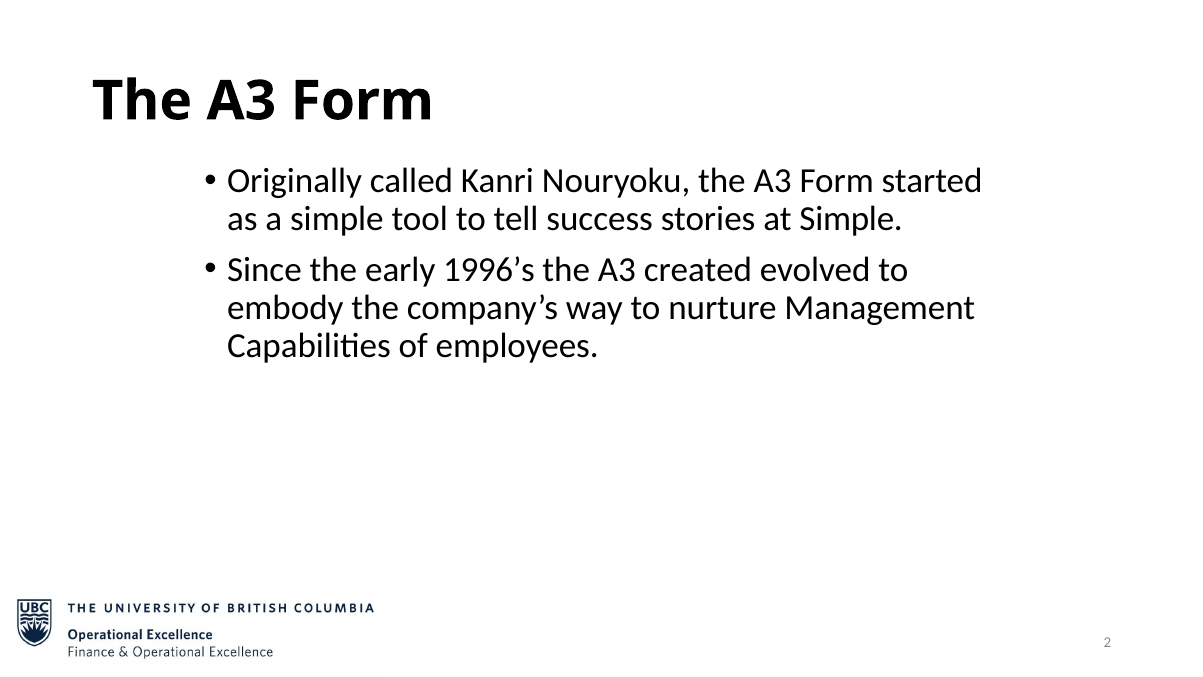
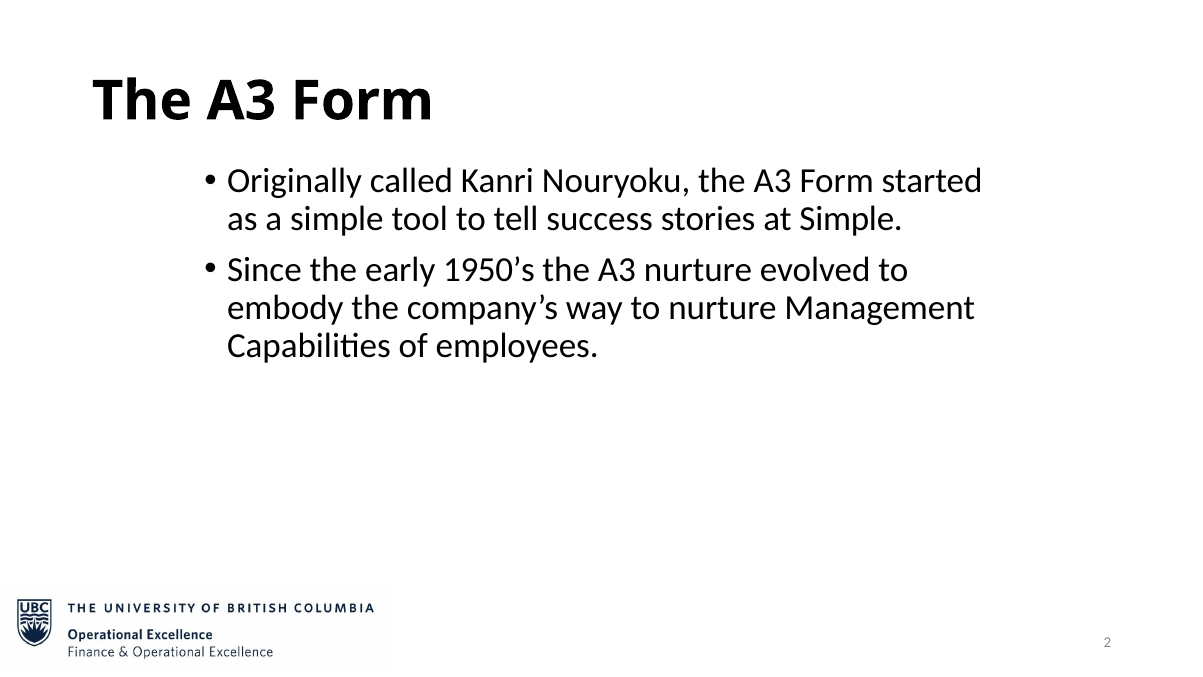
1996’s: 1996’s -> 1950’s (489, 269)
A3 created: created -> nurture (698, 269)
